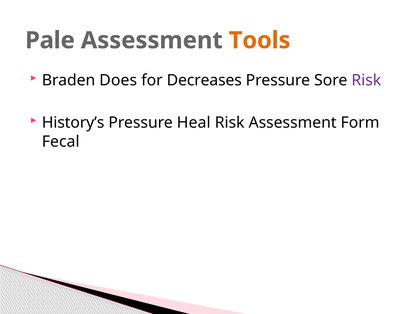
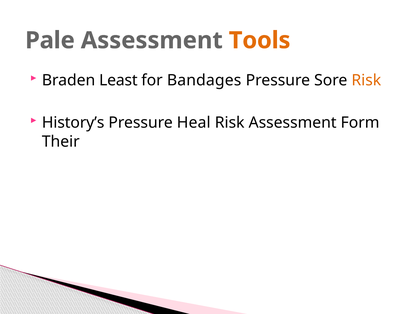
Does: Does -> Least (118, 80)
Decreases: Decreases -> Bandages (204, 80)
Risk colour: purple -> orange (366, 80)
Fecal: Fecal -> Their (61, 142)
